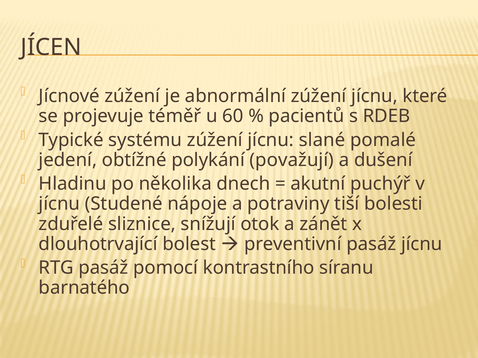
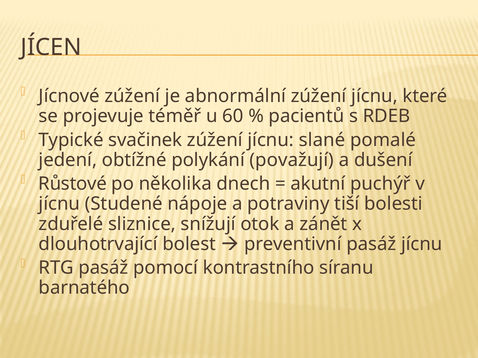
systému: systému -> svačinek (145, 140)
Hladinu: Hladinu -> Růstové (73, 184)
